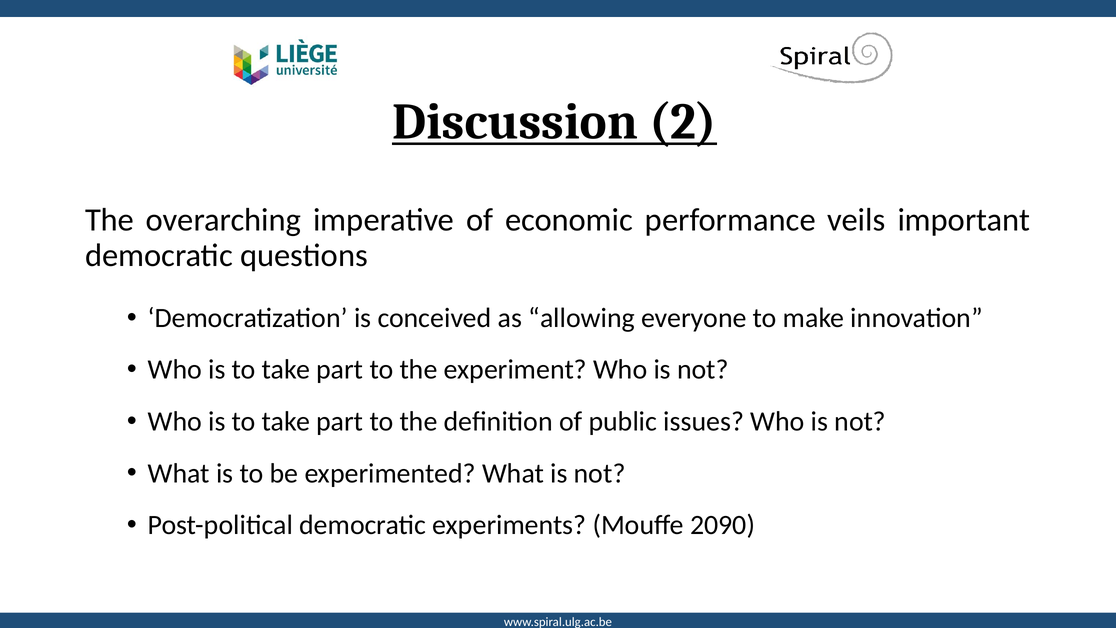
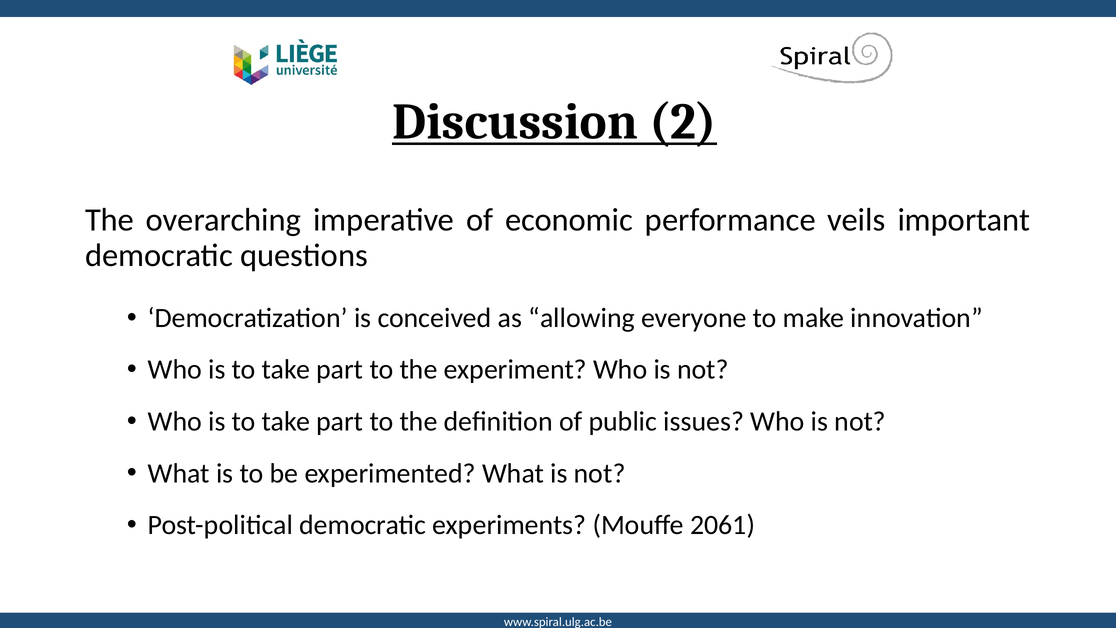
2090: 2090 -> 2061 (723, 525)
